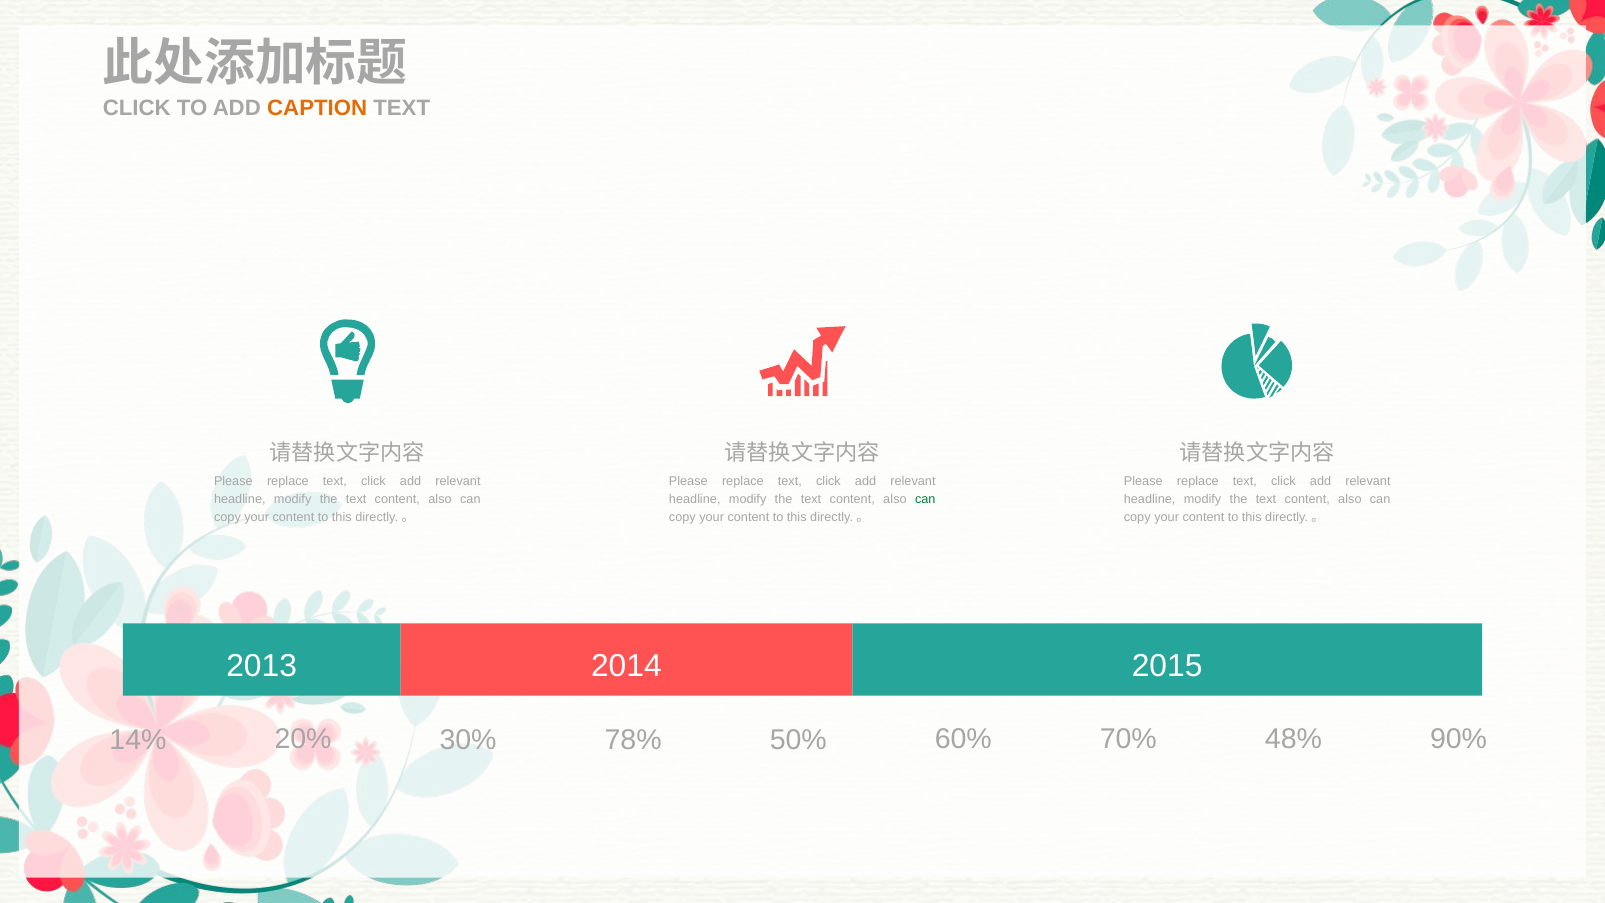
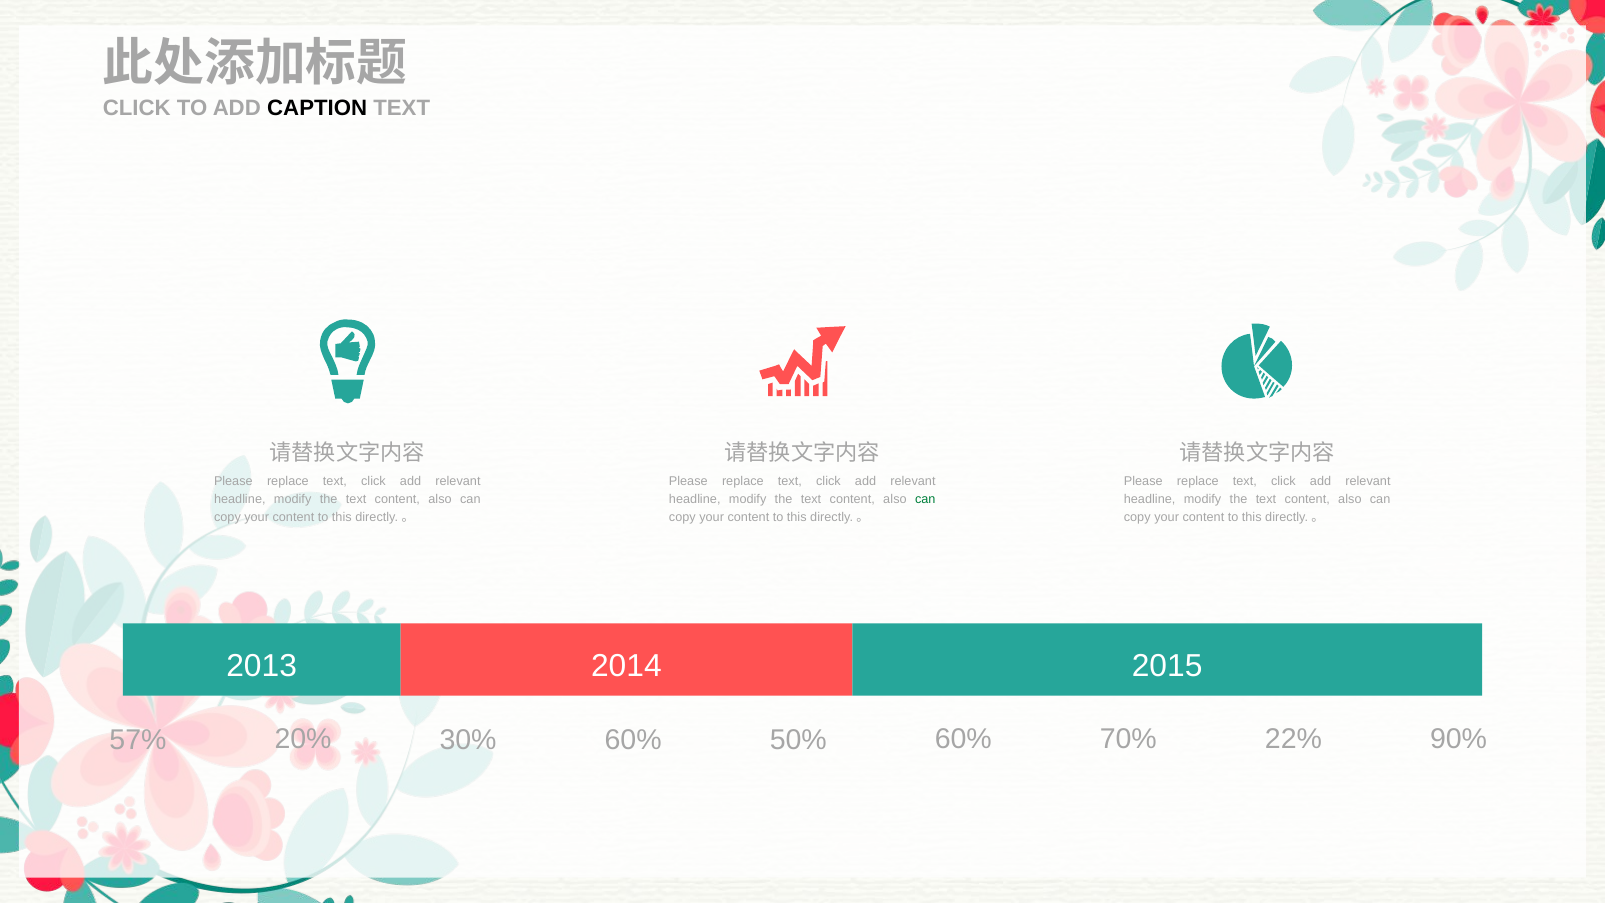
CAPTION colour: orange -> black (317, 108)
14%: 14% -> 57% (138, 740)
30% 78%: 78% -> 60% (633, 739)
48%: 48% -> 22% (1293, 739)
